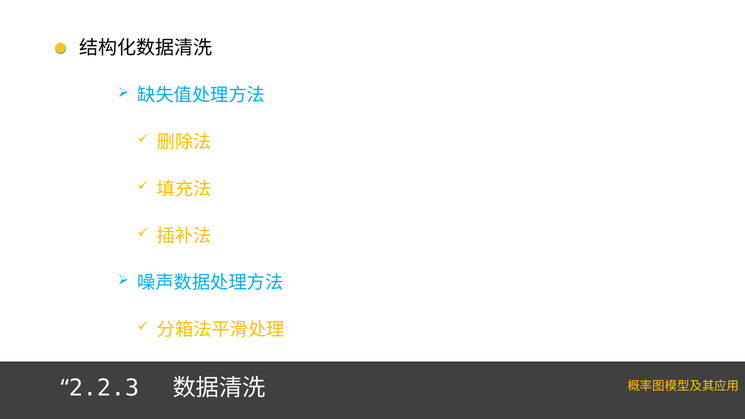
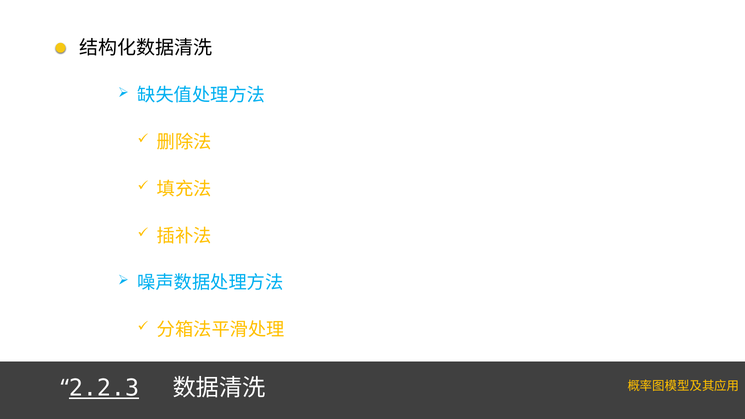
2.2.3 underline: none -> present (104, 388)
